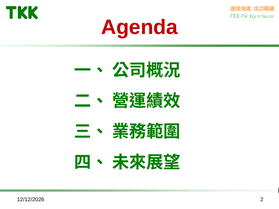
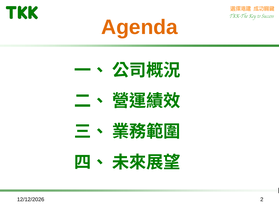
Agenda colour: red -> orange (139, 27)
